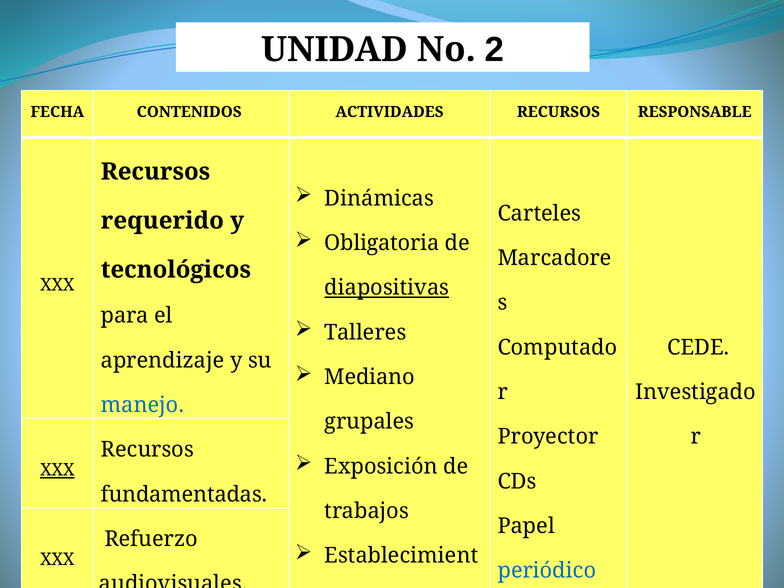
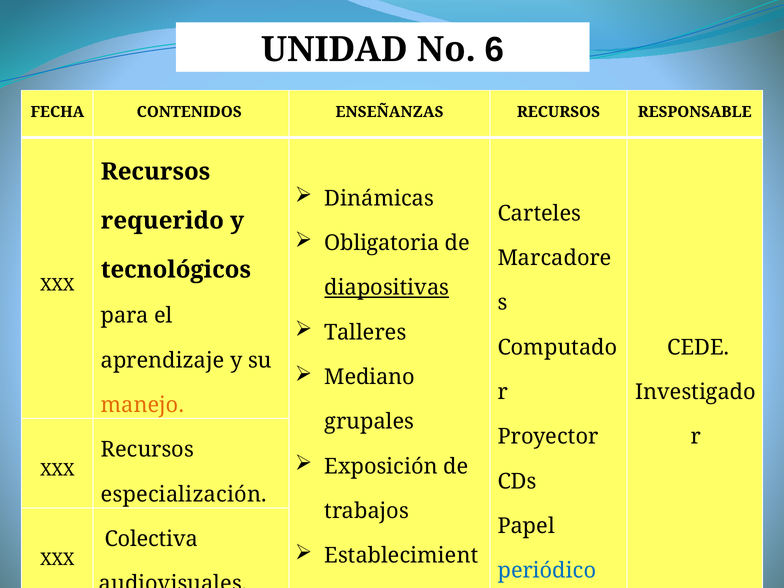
2: 2 -> 6 (495, 50)
ACTIVIDADES: ACTIVIDADES -> ENSEÑANZAS (389, 112)
manejo colour: blue -> orange (142, 405)
XXX underline: present -> none (57, 470)
fundamentadas: fundamentadas -> especialización (184, 494)
Refuerzo: Refuerzo -> Colectiva (151, 539)
